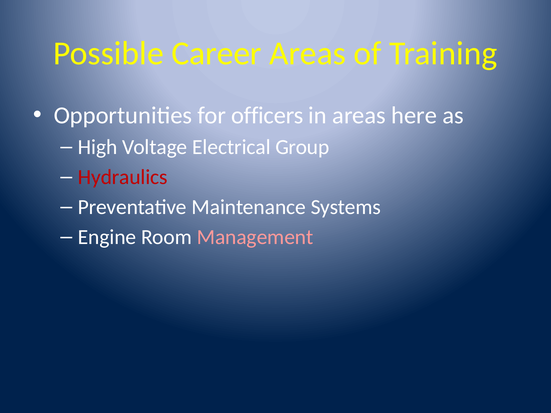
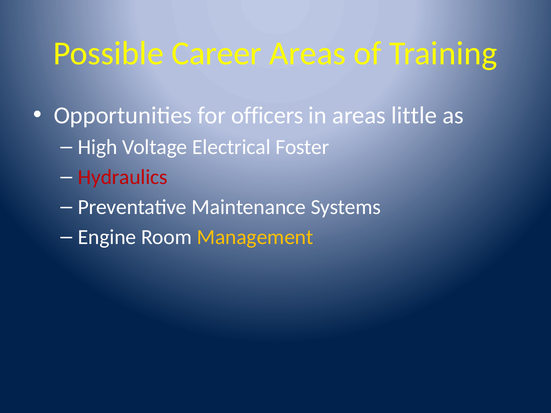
here: here -> little (414, 116)
Group: Group -> Foster (302, 147)
Management colour: pink -> yellow (255, 237)
